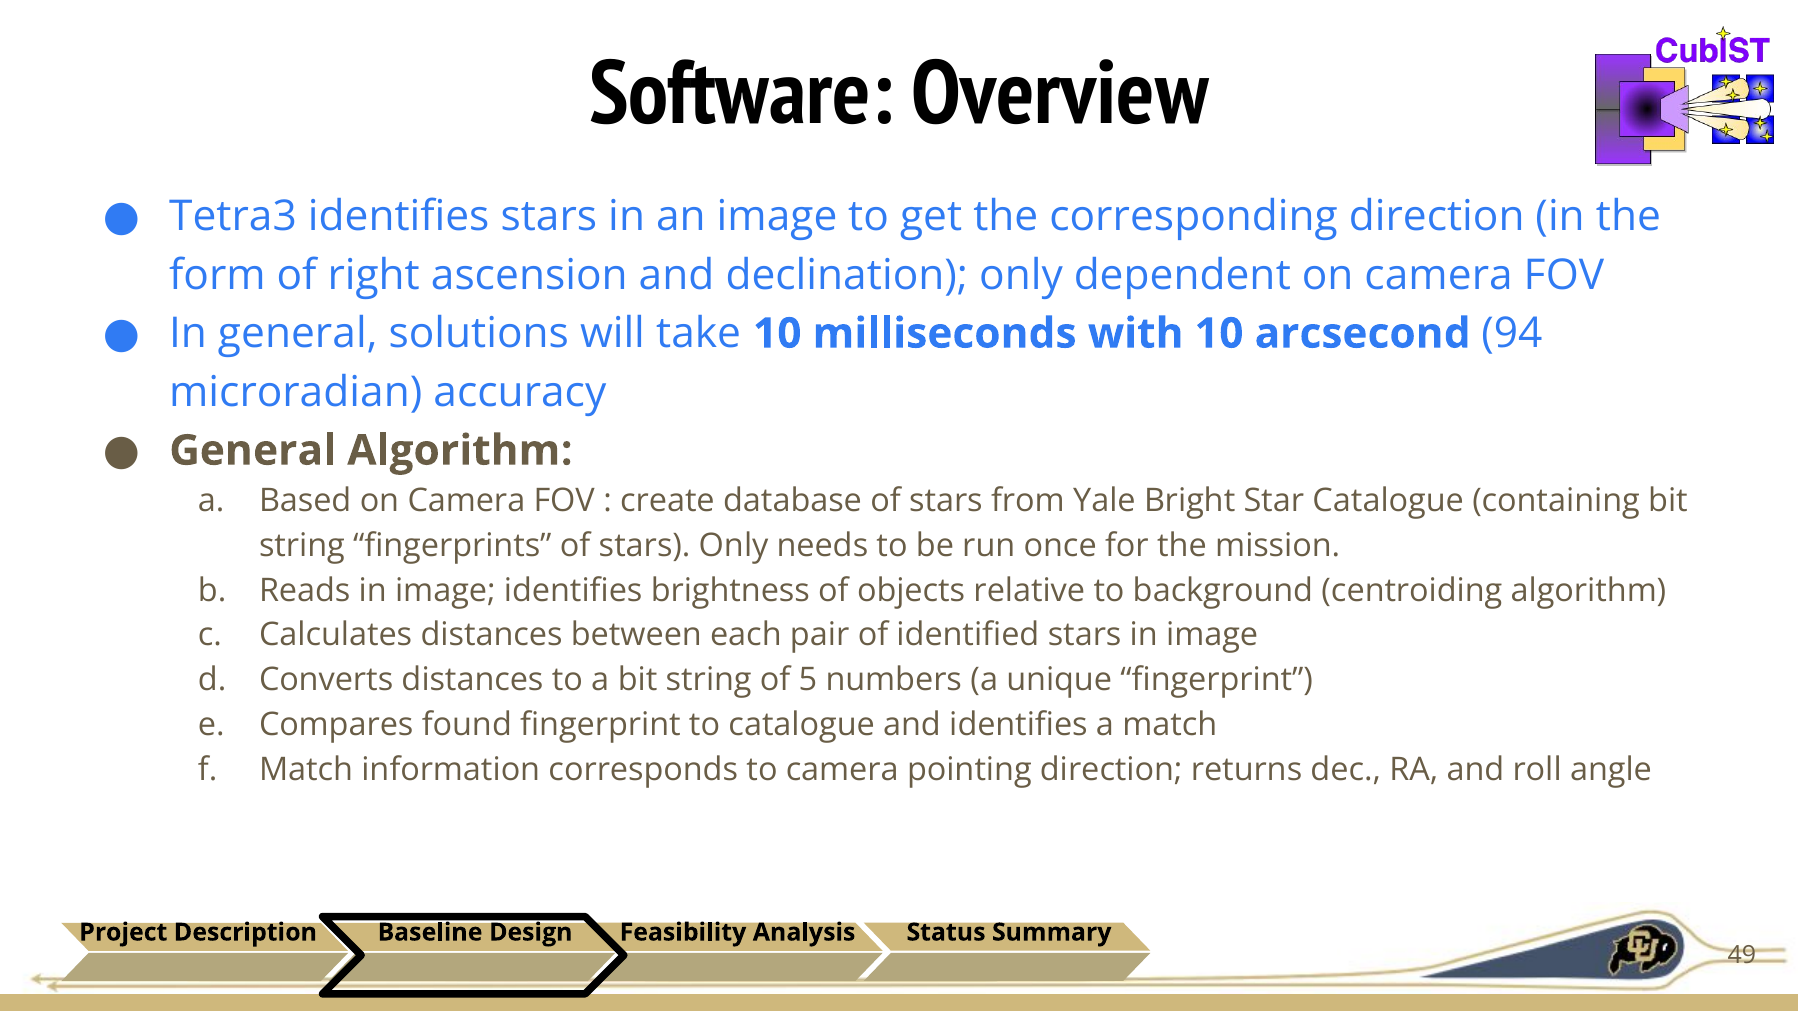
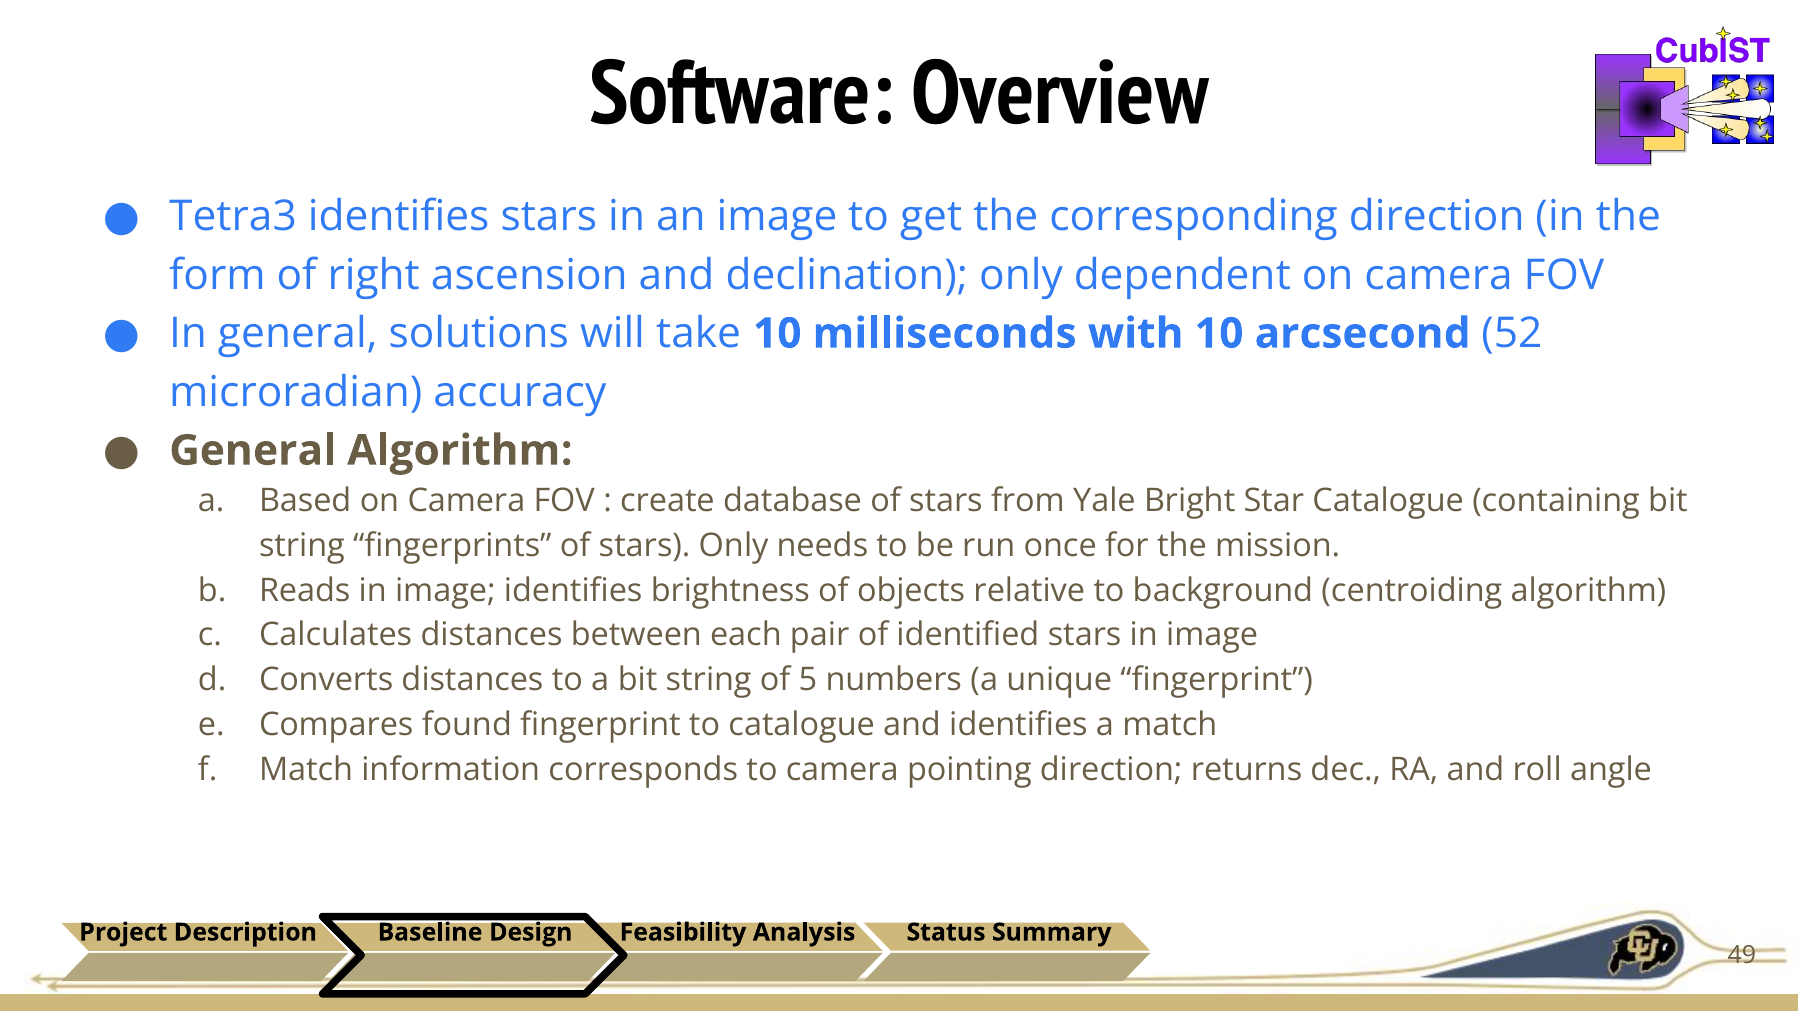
94: 94 -> 52 (1512, 334)
